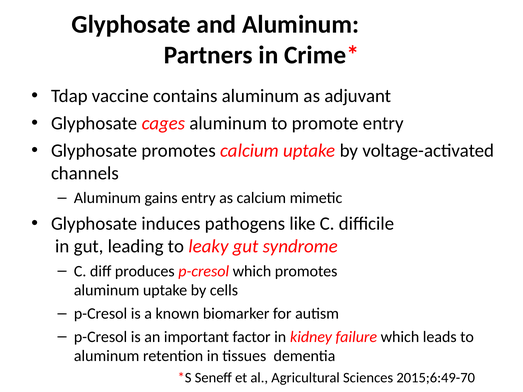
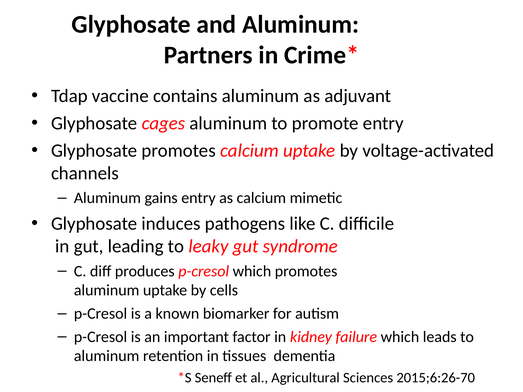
2015;6:49-70: 2015;6:49-70 -> 2015;6:26-70 (436, 378)
